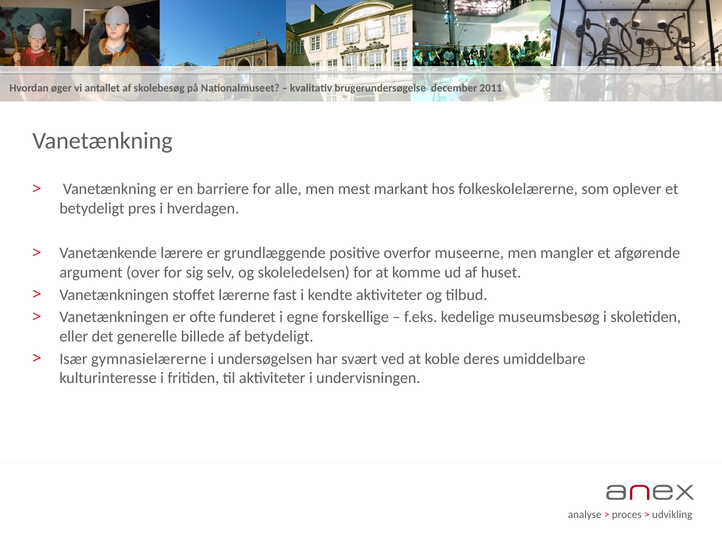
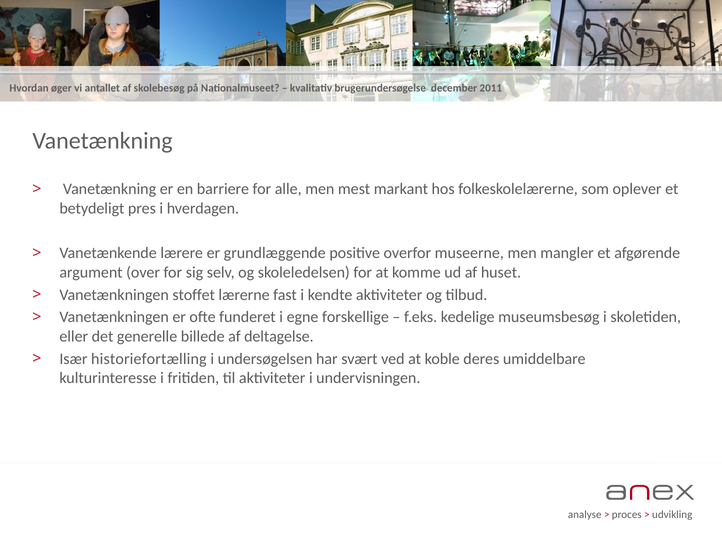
af betydeligt: betydeligt -> deltagelse (279, 337)
gymnasielærerne: gymnasielærerne -> historiefortælling (149, 359)
